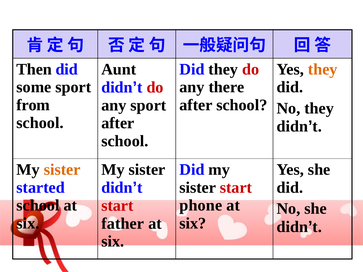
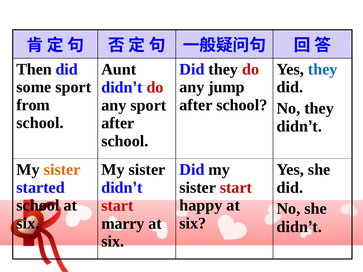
they colour: orange -> blue (323, 69)
there: there -> jump (227, 87)
phone: phone -> happy (201, 206)
father: father -> marry (123, 224)
